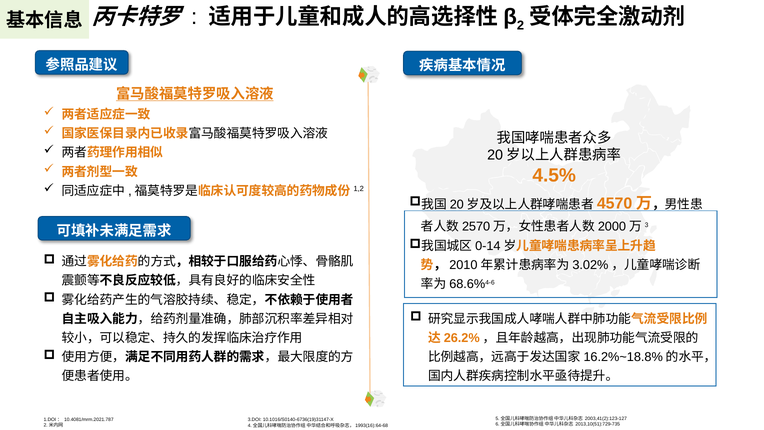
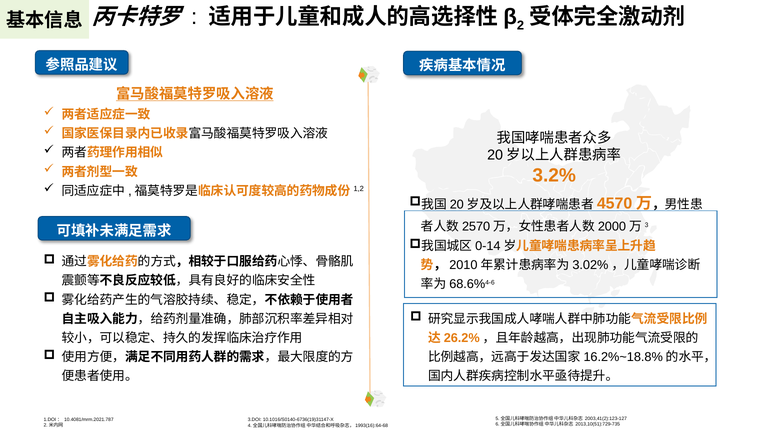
4.5%: 4.5% -> 3.2% (554, 175)
